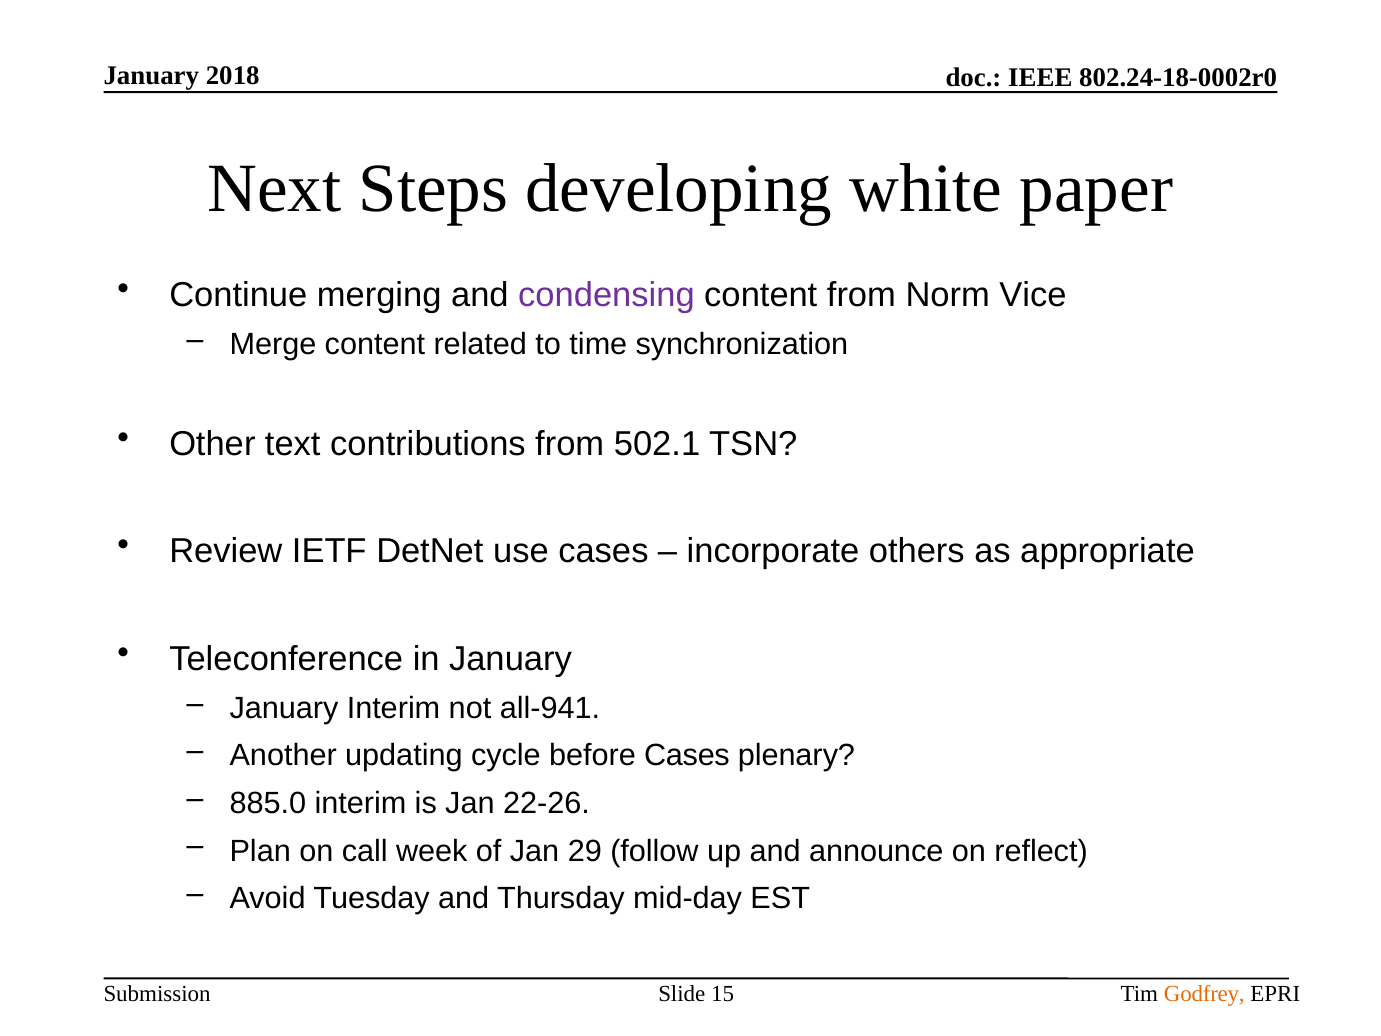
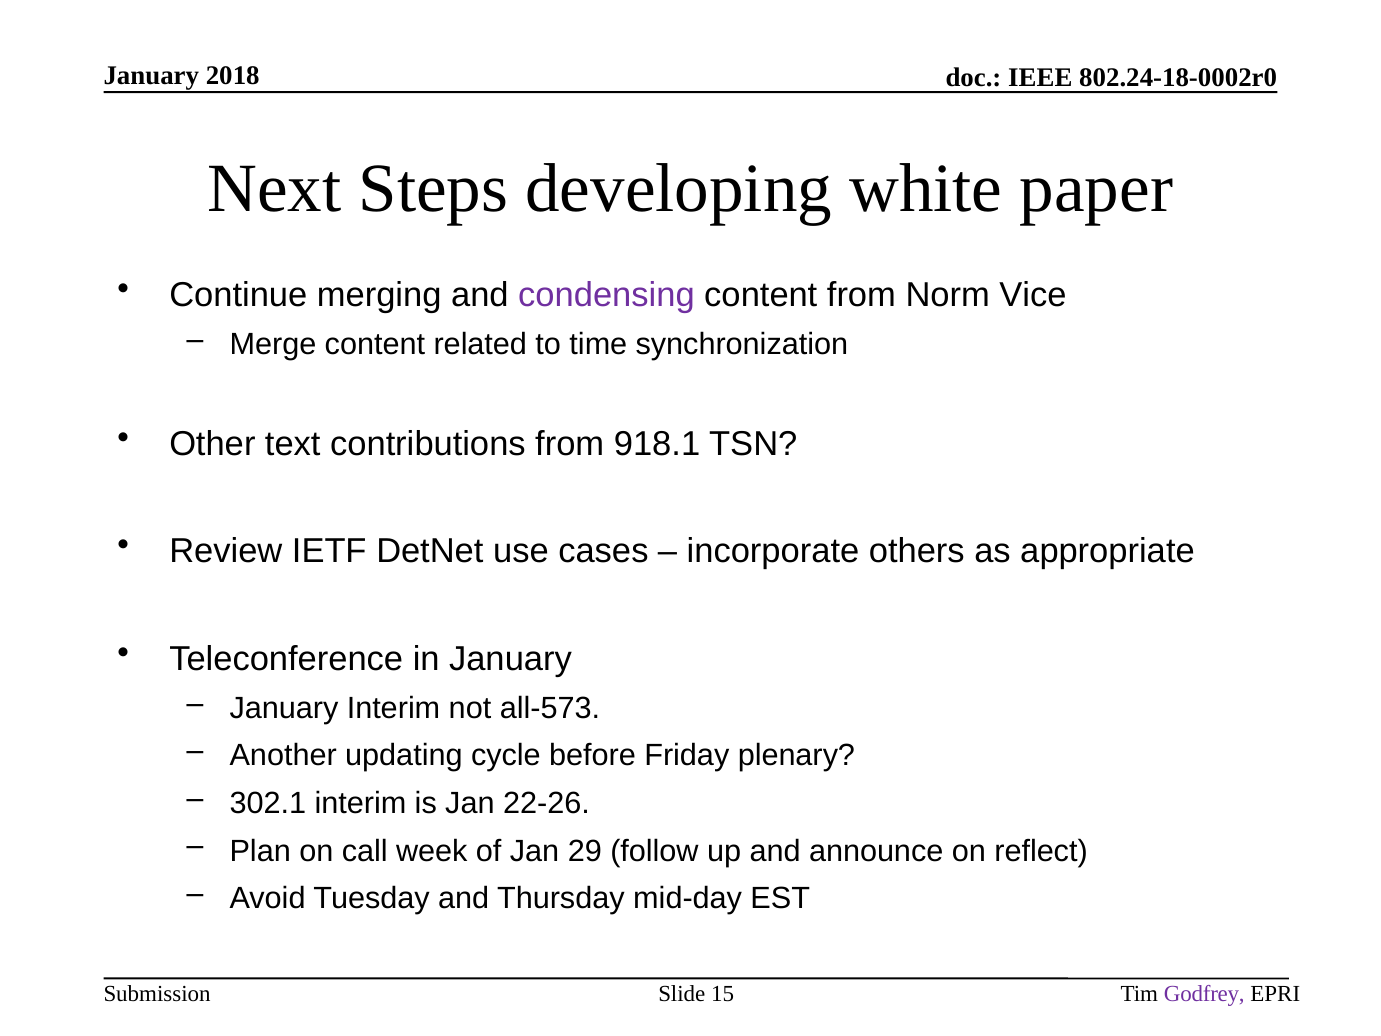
502.1: 502.1 -> 918.1 (657, 444)
all-941: all-941 -> all-573 (550, 708)
before Cases: Cases -> Friday (687, 756)
885.0: 885.0 -> 302.1 (268, 803)
Godfrey colour: orange -> purple (1204, 993)
